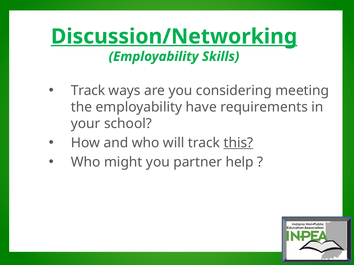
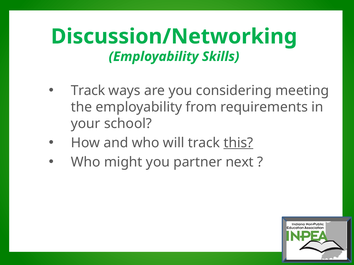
Discussion/Networking underline: present -> none (174, 37)
have: have -> from (201, 107)
help: help -> next (240, 162)
